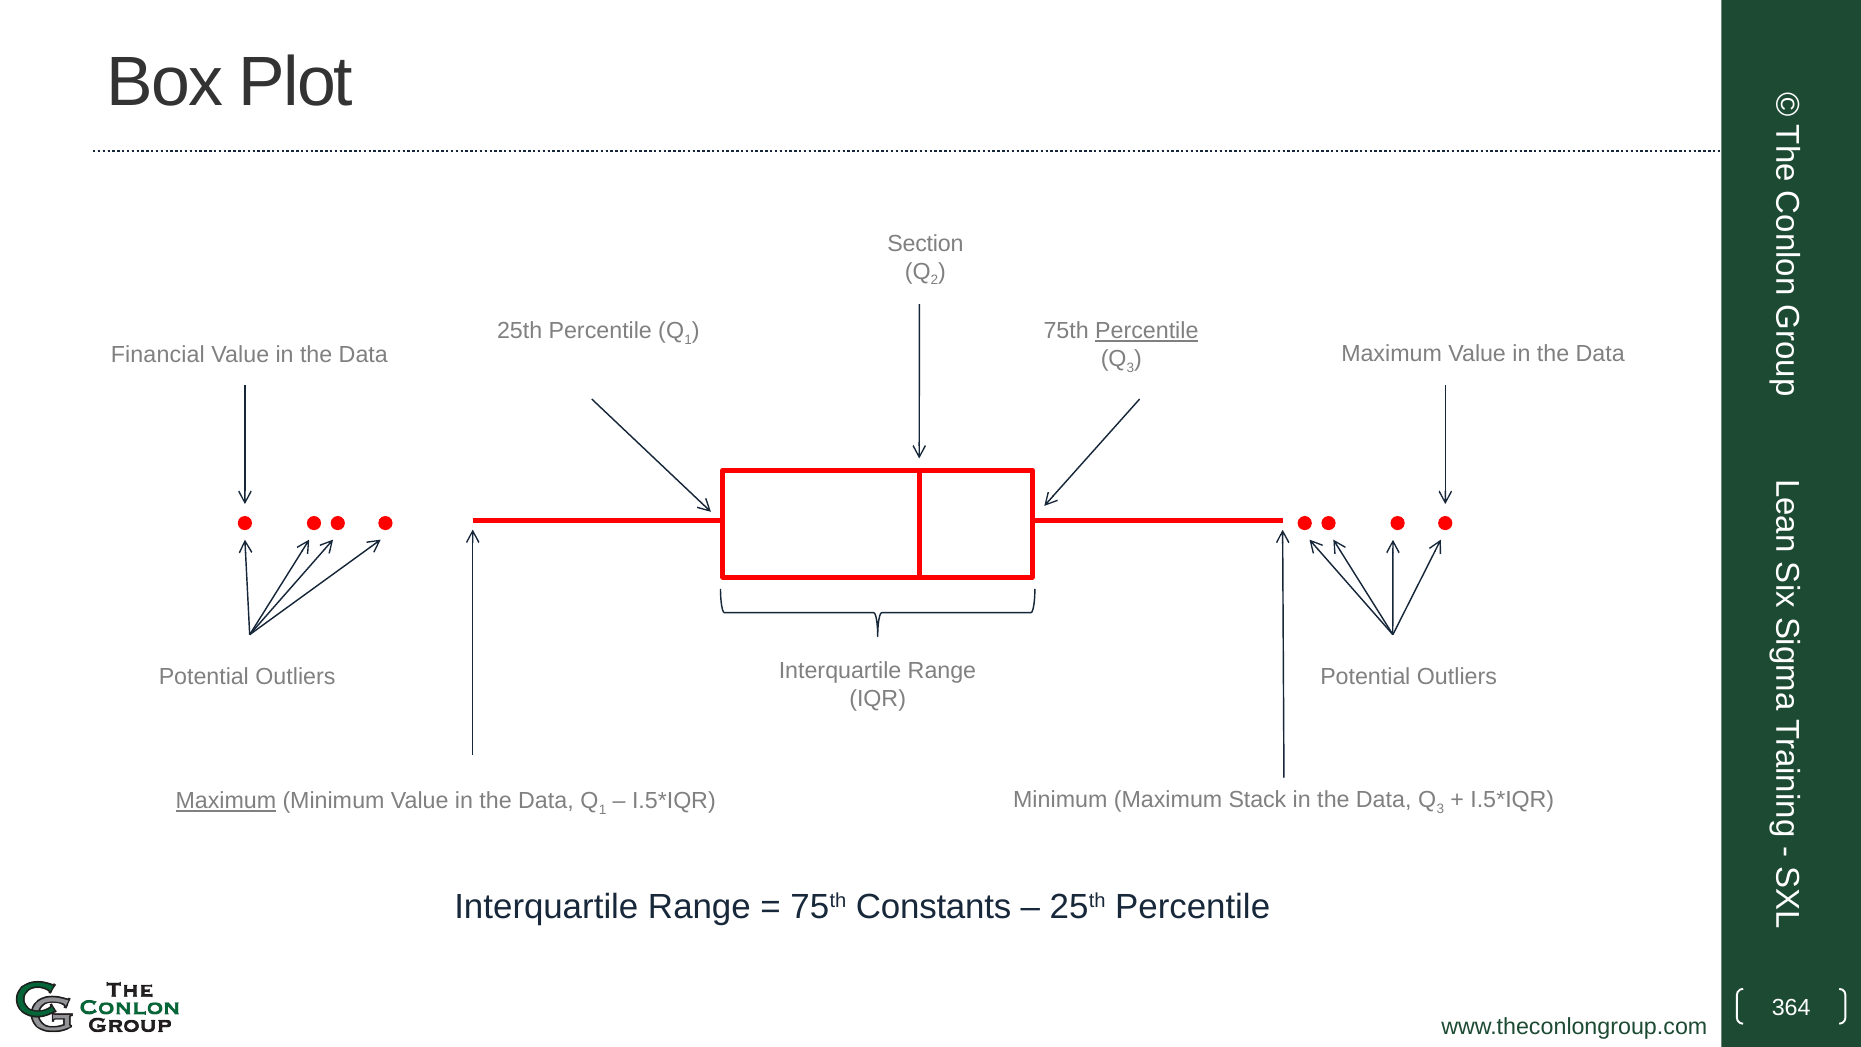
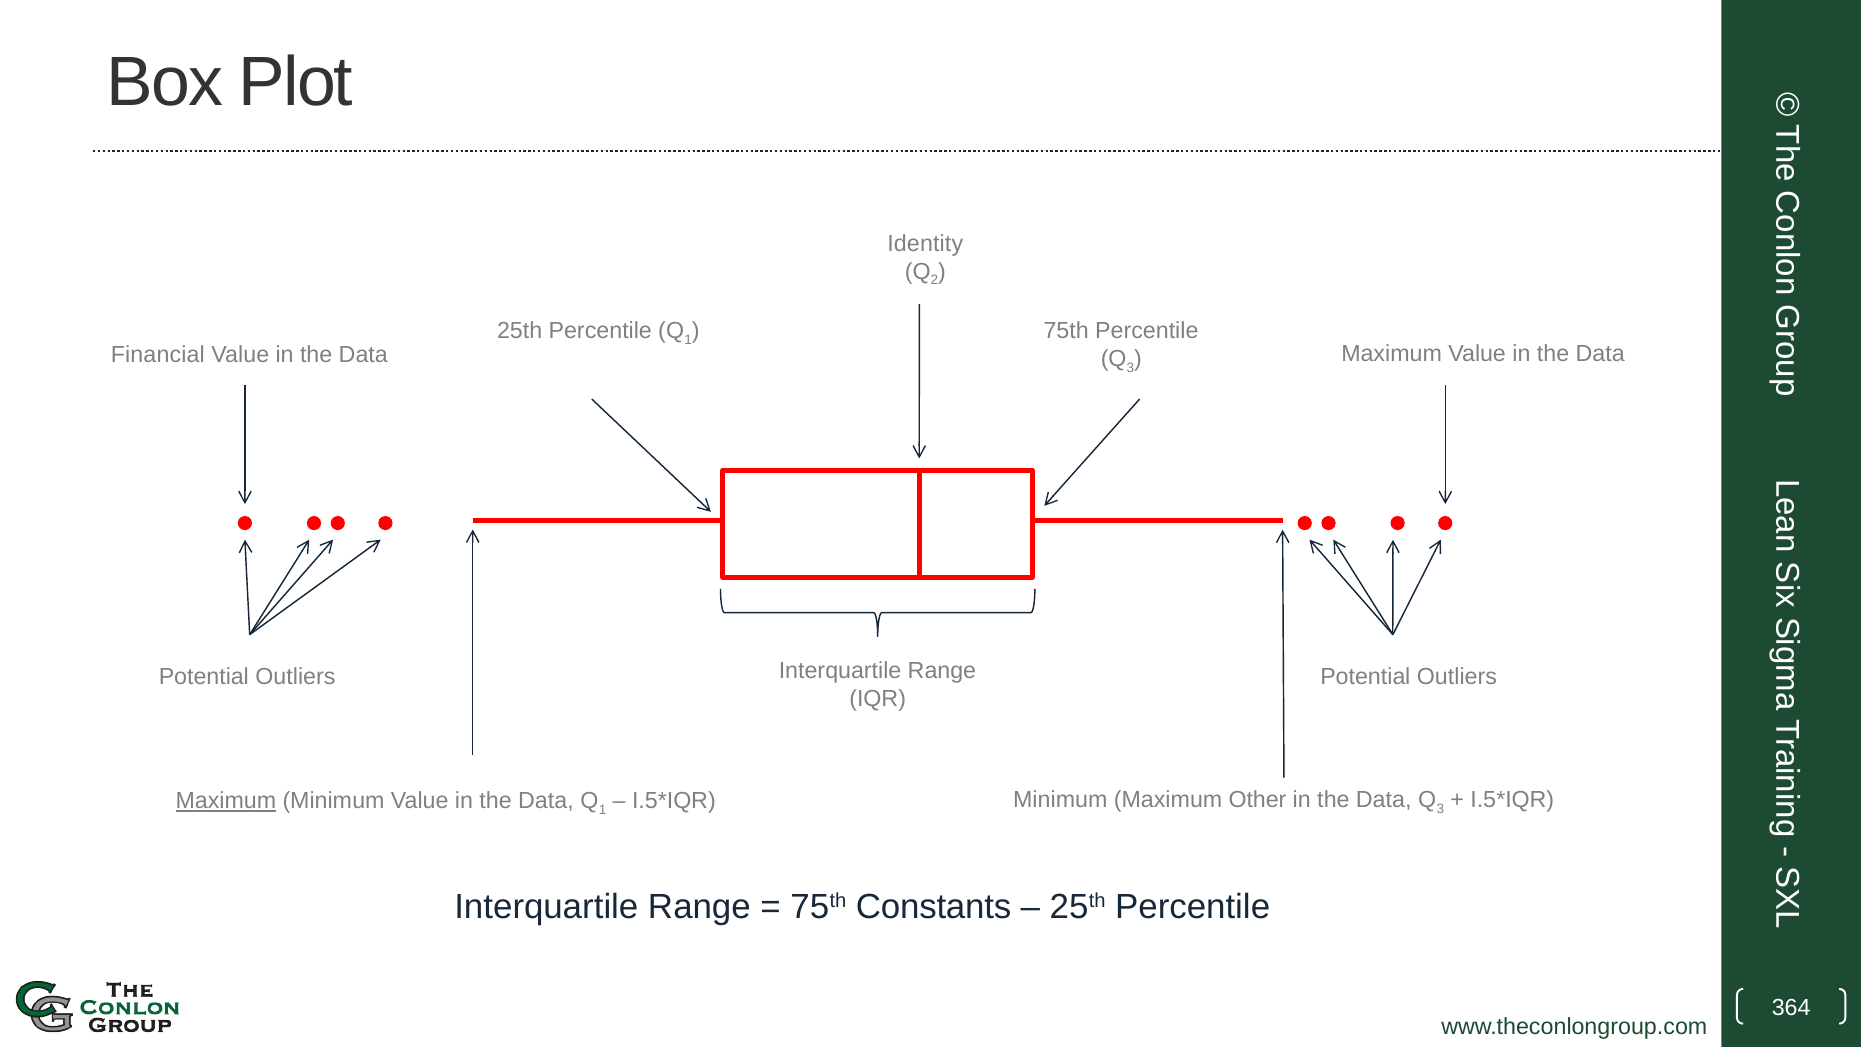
Section: Section -> Identity (925, 243)
Percentile underline: present -> none (1147, 331)
Stack: Stack -> Other (1257, 800)
